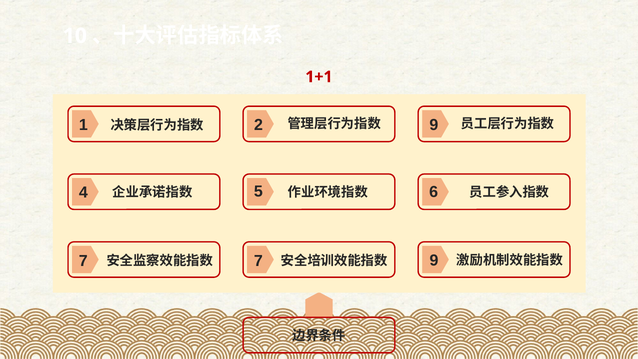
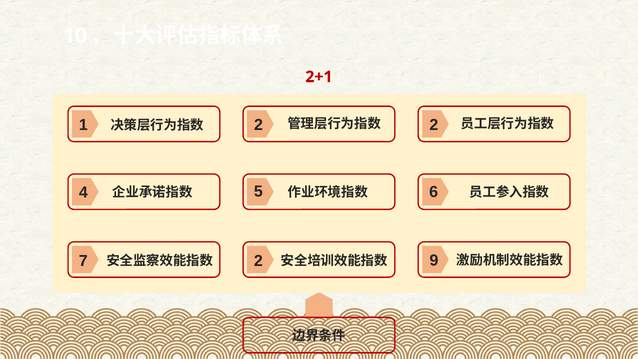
1+1: 1+1 -> 2+1 (319, 77)
2 9: 9 -> 2 (434, 125)
7 7: 7 -> 2 (258, 261)
